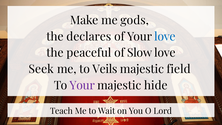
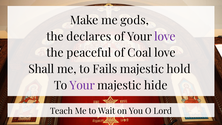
love colour: blue -> purple (165, 37)
Slow: Slow -> Coal (140, 53)
Seek: Seek -> Shall (41, 69)
Veils: Veils -> Fails (105, 69)
field: field -> hold (179, 69)
